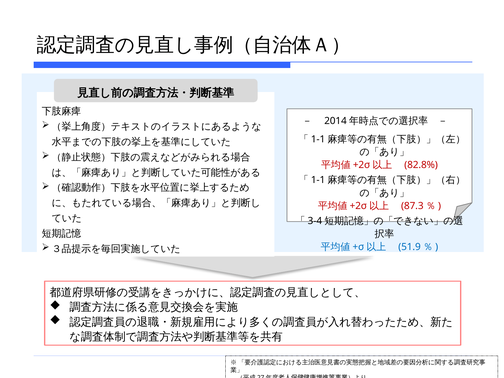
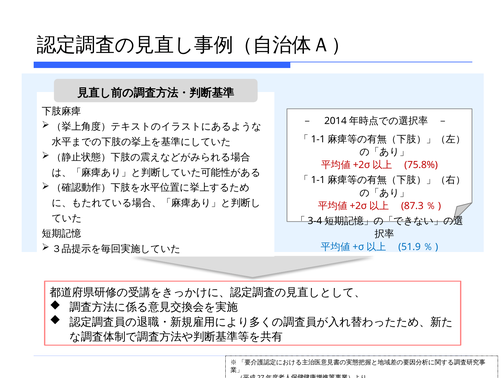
82.8%: 82.8% -> 75.8% (421, 165)
